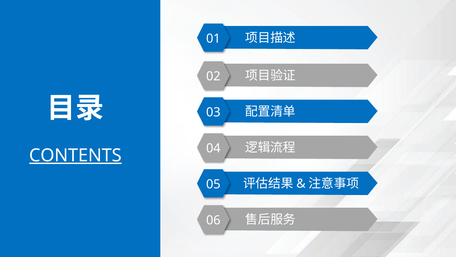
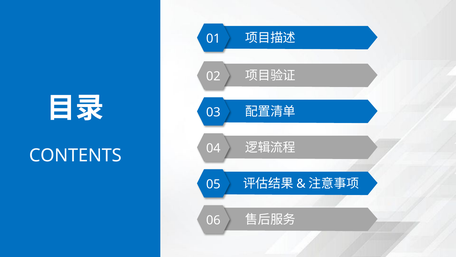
CONTENTS underline: present -> none (76, 155)
